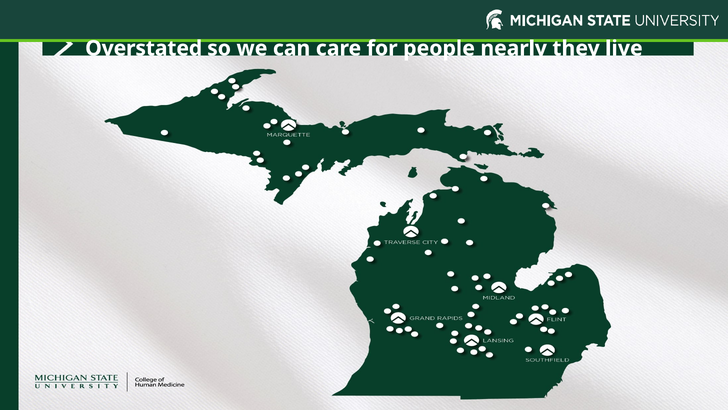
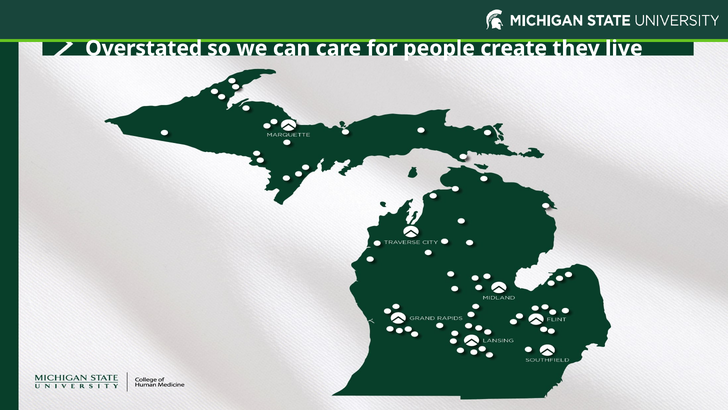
nearly: nearly -> create (514, 48)
